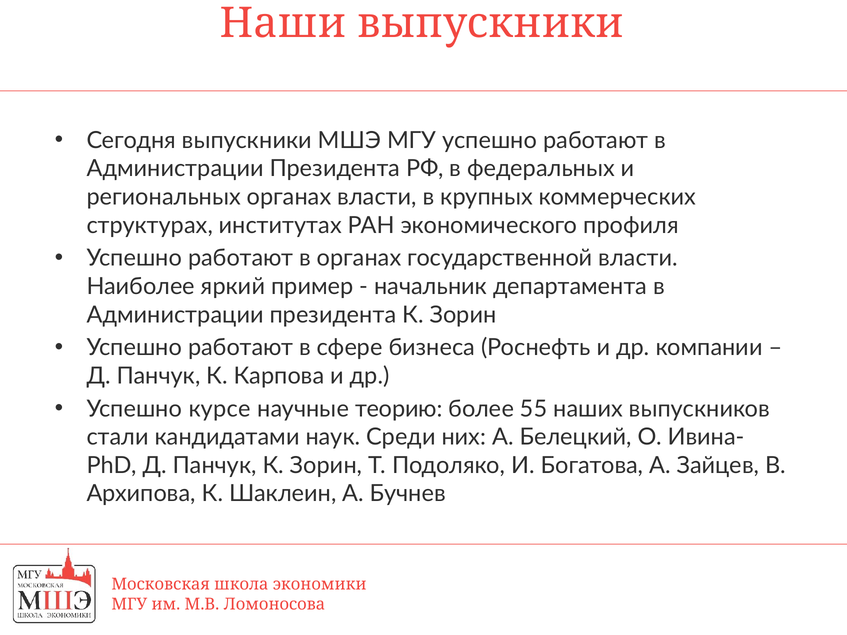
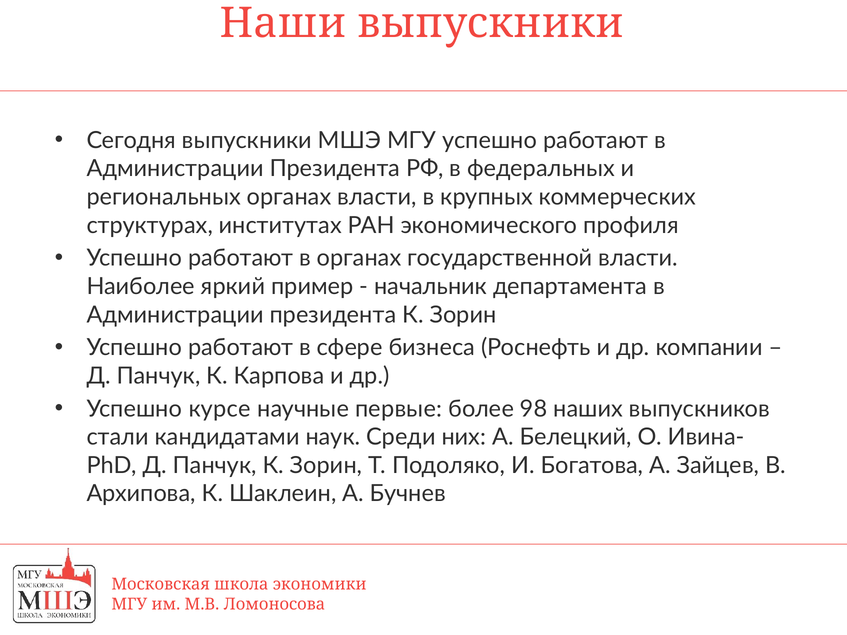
теорию: теорию -> первые (399, 409)
55: 55 -> 98 (534, 409)
